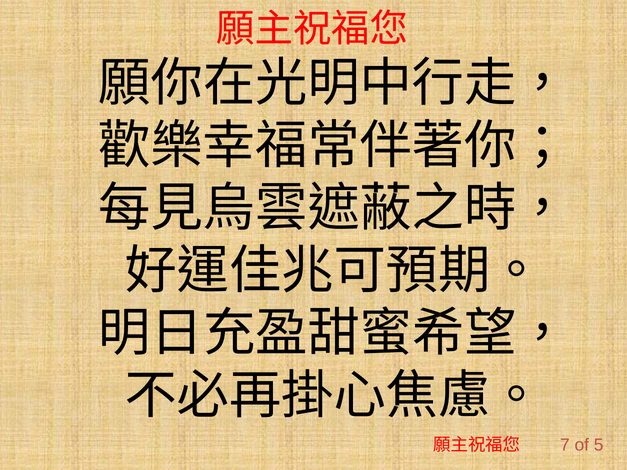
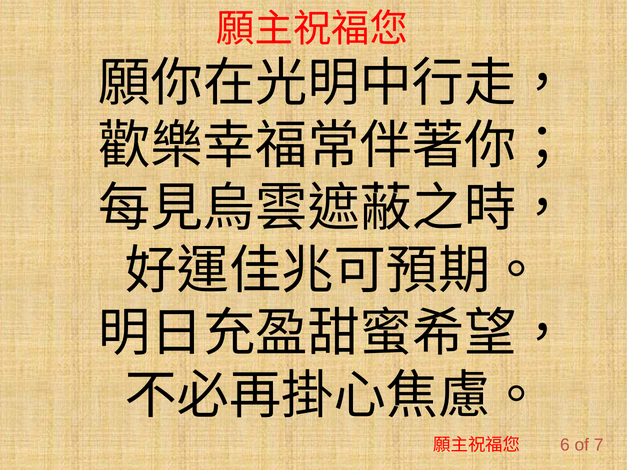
7: 7 -> 6 (565, 445)
5: 5 -> 7 (599, 445)
